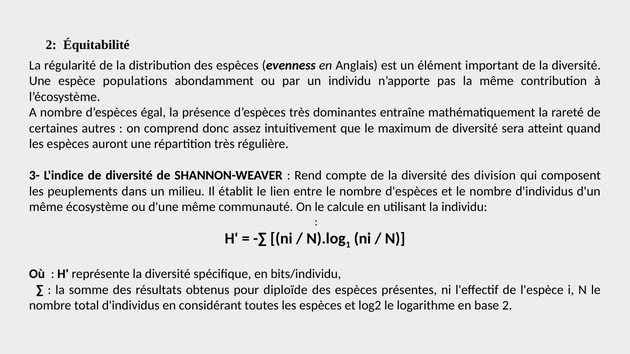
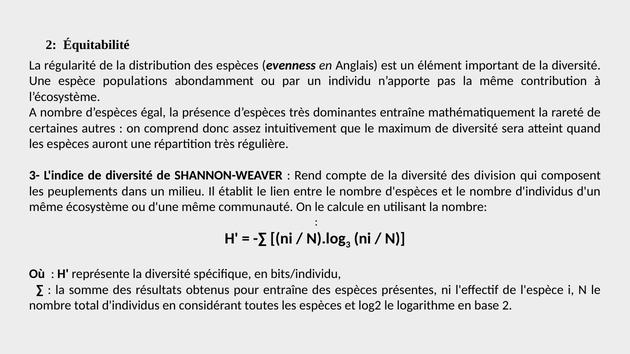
la individu: individu -> nombre (464, 207)
1: 1 -> 3 (348, 245)
pour diploïde: diploïde -> entraîne (286, 290)
